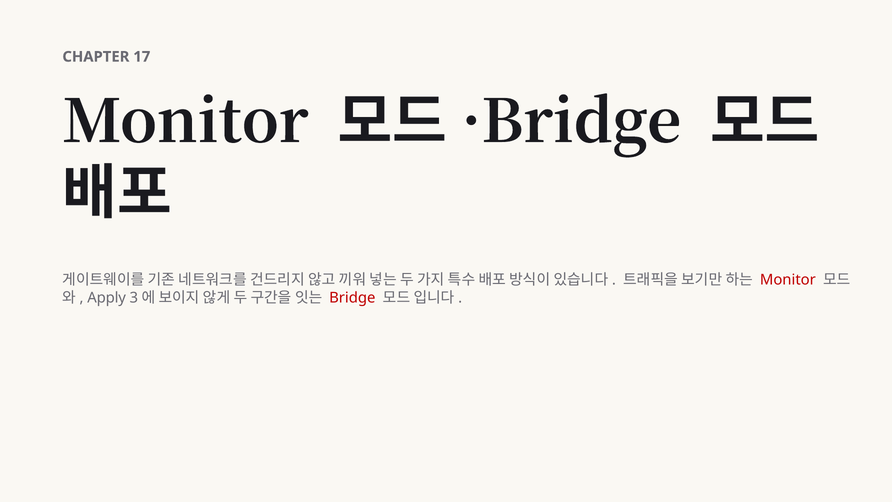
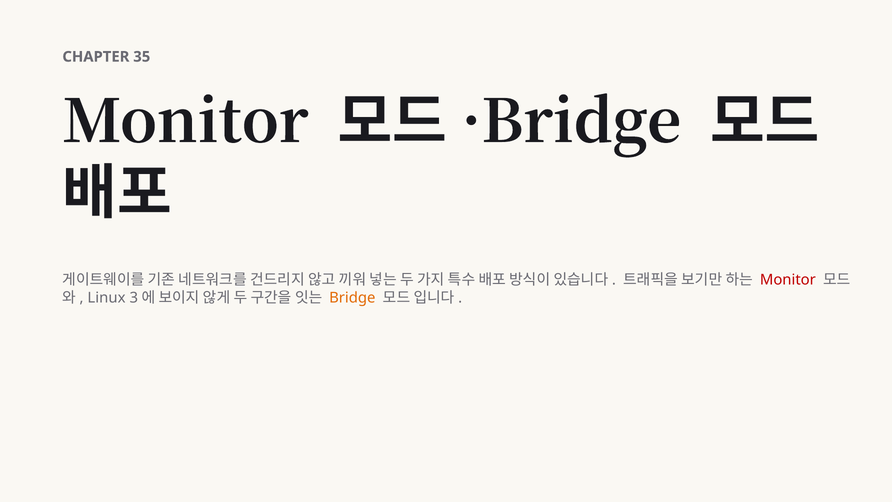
17: 17 -> 35 (142, 57)
Apply: Apply -> Linux (106, 298)
Bridge colour: red -> orange (352, 298)
